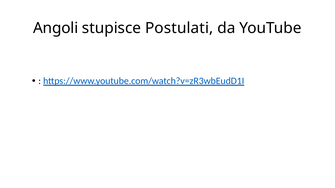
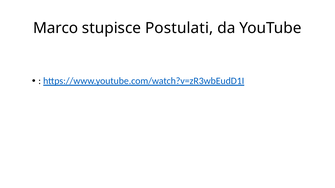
Angoli: Angoli -> Marco (56, 28)
